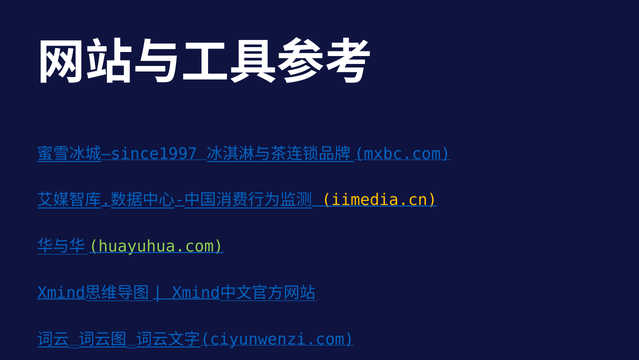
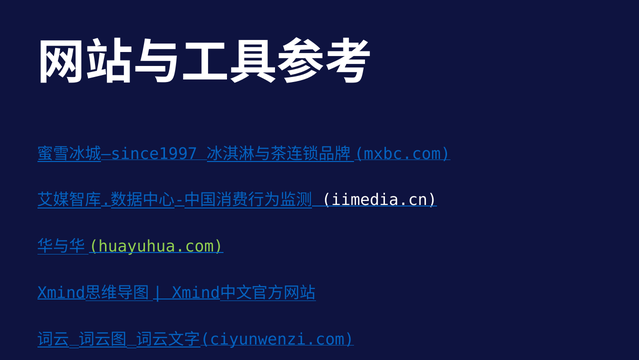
iimedia.cn colour: yellow -> white (379, 200)
